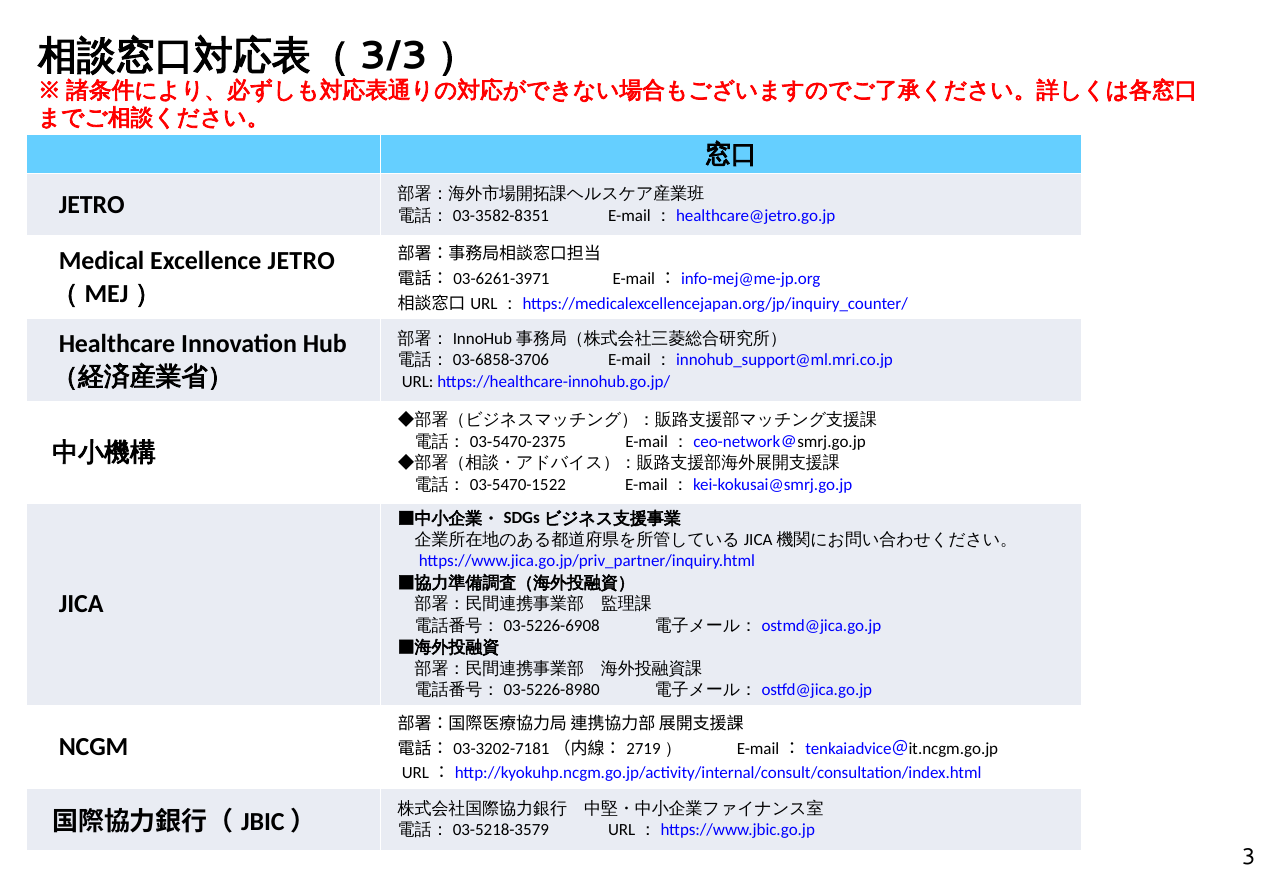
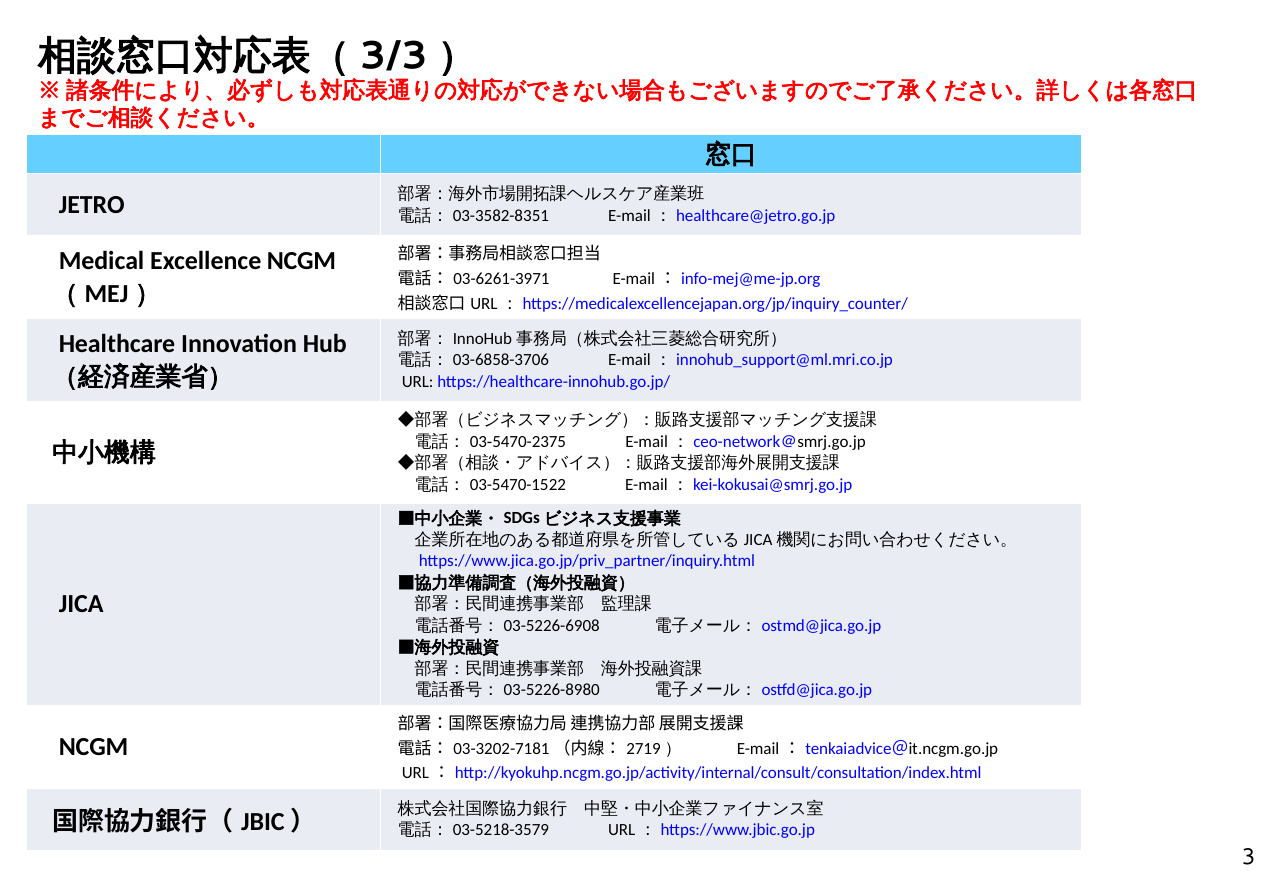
Excellence JETRO: JETRO -> NCGM (302, 261)
